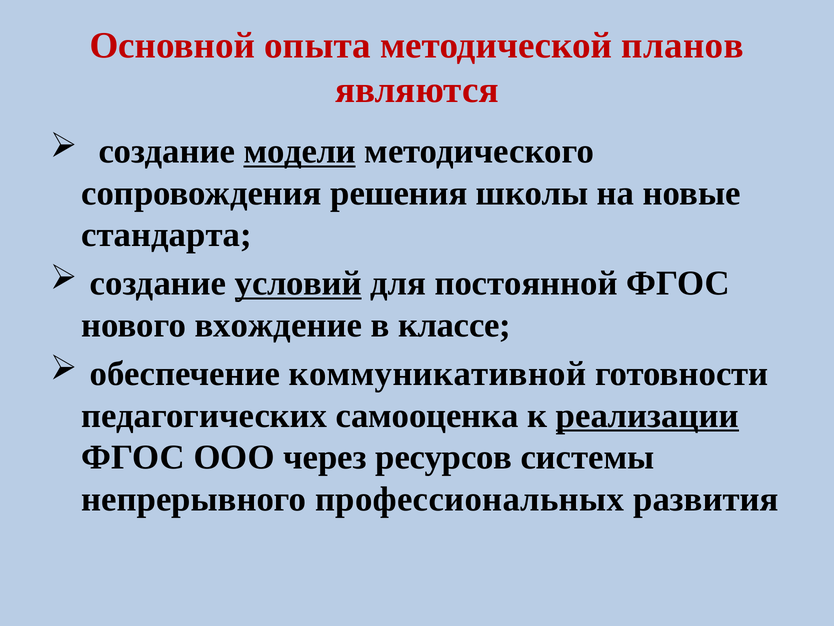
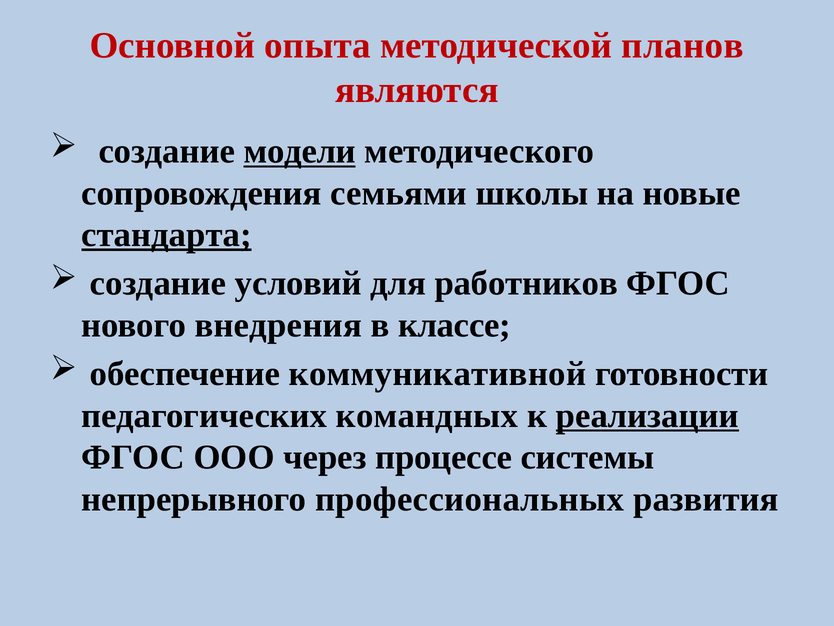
решения: решения -> семьями (399, 193)
стандарта underline: none -> present (166, 235)
условий underline: present -> none (298, 283)
постоянной: постоянной -> работников (526, 283)
вхождение: вхождение -> внедрения (278, 325)
самооценка: самооценка -> командных (427, 415)
ресурсов: ресурсов -> процессе (444, 457)
